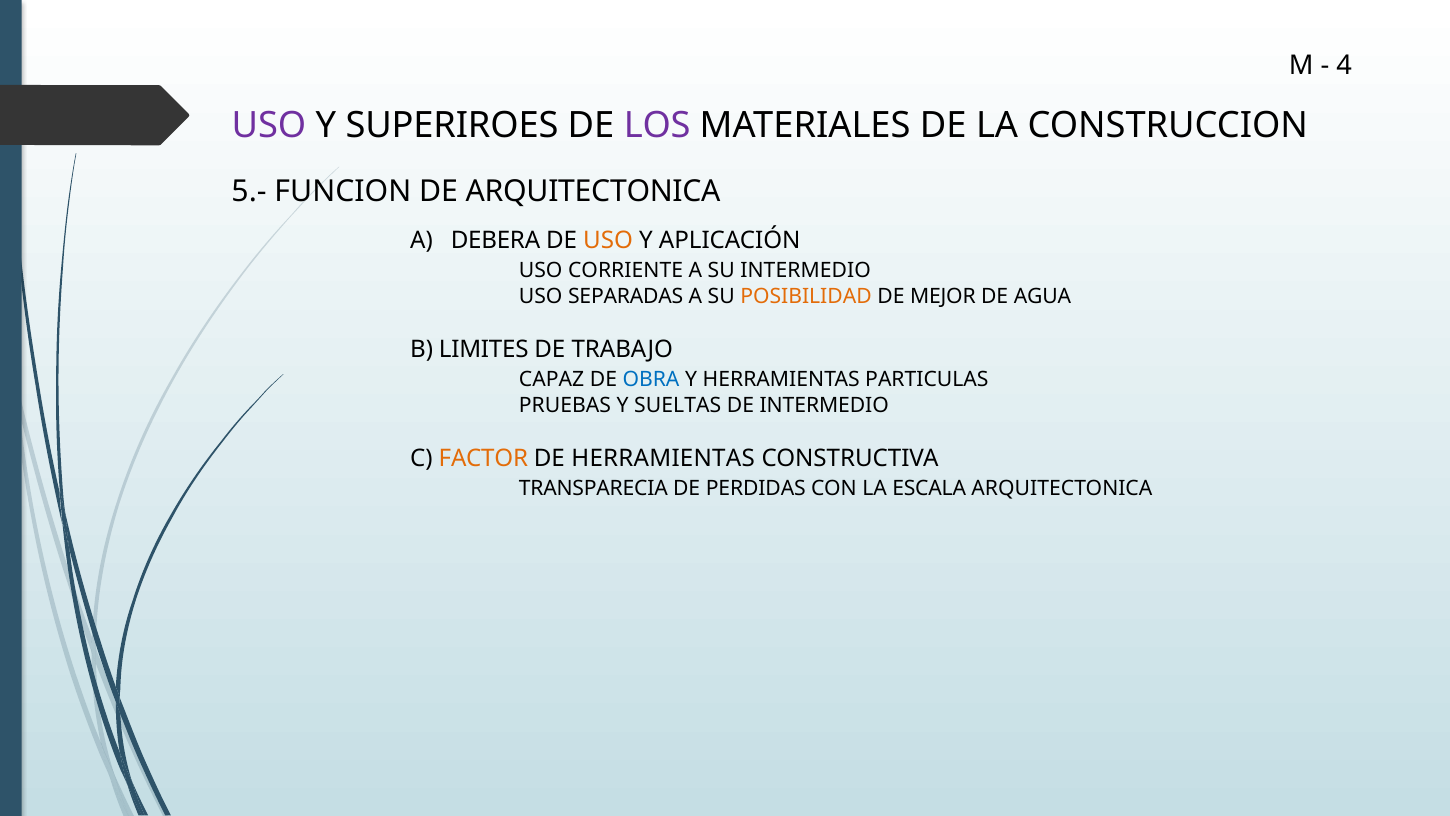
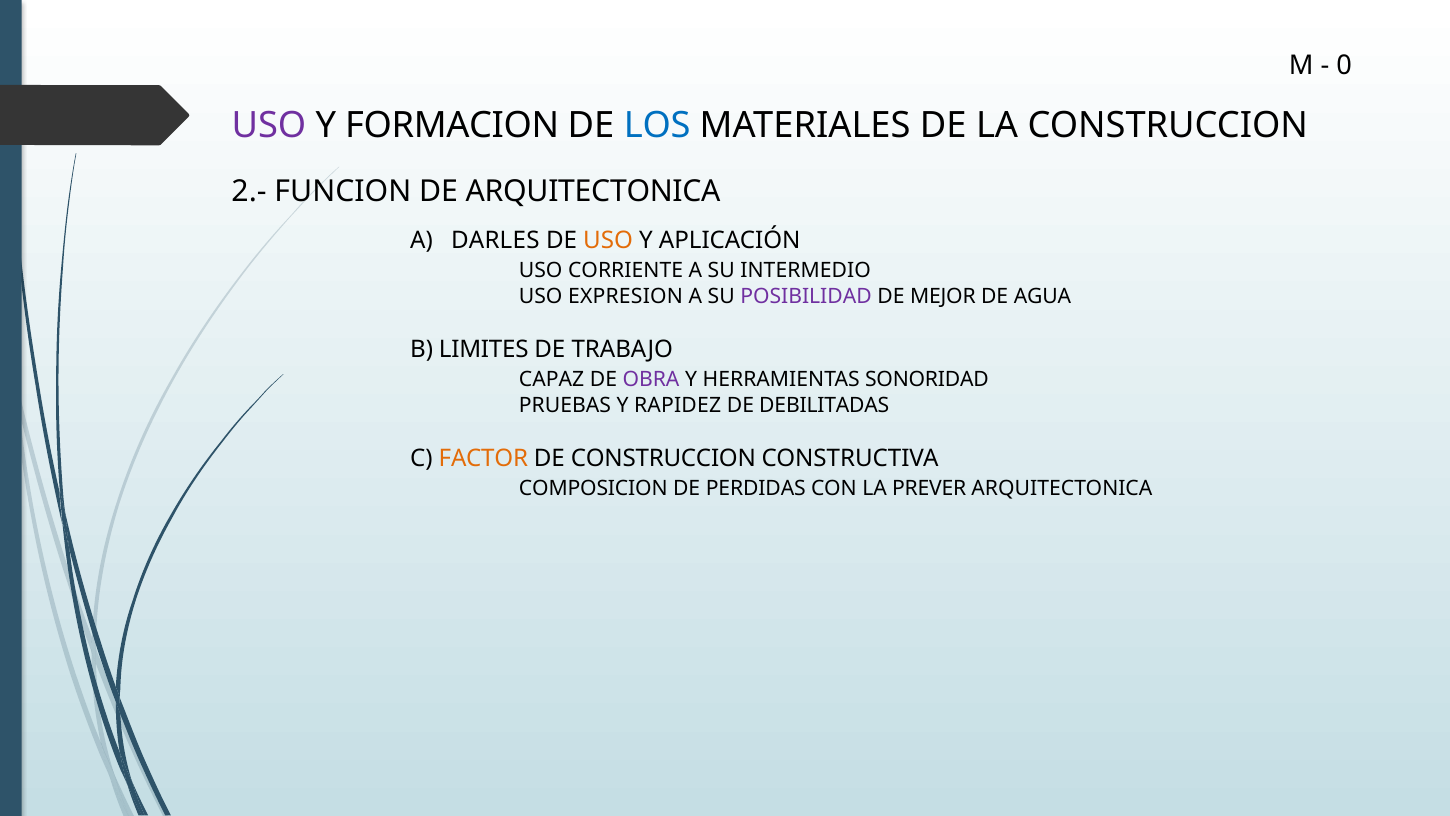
4: 4 -> 0 (1344, 66)
SUPERIROES: SUPERIROES -> FORMACION (452, 125)
LOS colour: purple -> blue (657, 125)
5.-: 5.- -> 2.- (249, 192)
DEBERA: DEBERA -> DARLES (495, 240)
SEPARADAS: SEPARADAS -> EXPRESION (626, 296)
POSIBILIDAD colour: orange -> purple (806, 296)
OBRA colour: blue -> purple (651, 379)
PARTICULAS: PARTICULAS -> SONORIDAD (927, 379)
SUELTAS: SUELTAS -> RAPIDEZ (678, 405)
DE INTERMEDIO: INTERMEDIO -> DEBILITADAS (824, 405)
DE HERRAMIENTAS: HERRAMIENTAS -> CONSTRUCCION (663, 458)
TRANSPARECIA: TRANSPARECIA -> COMPOSICION (593, 488)
ESCALA: ESCALA -> PREVER (929, 488)
